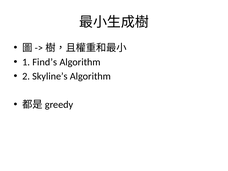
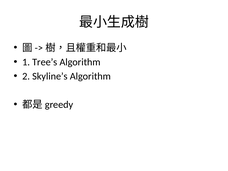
Find’s: Find’s -> Tree’s (45, 62)
